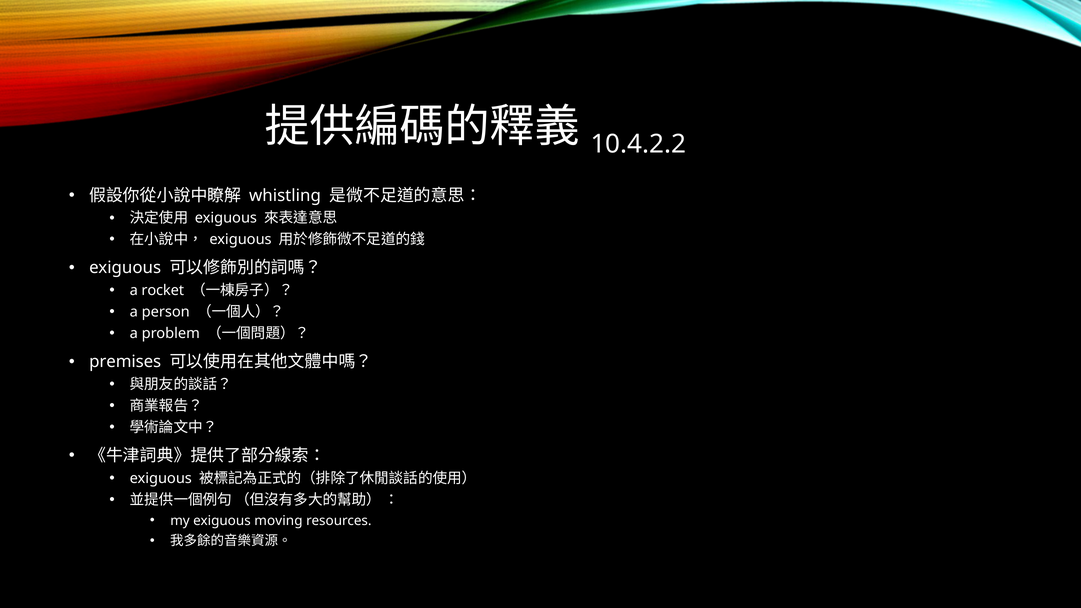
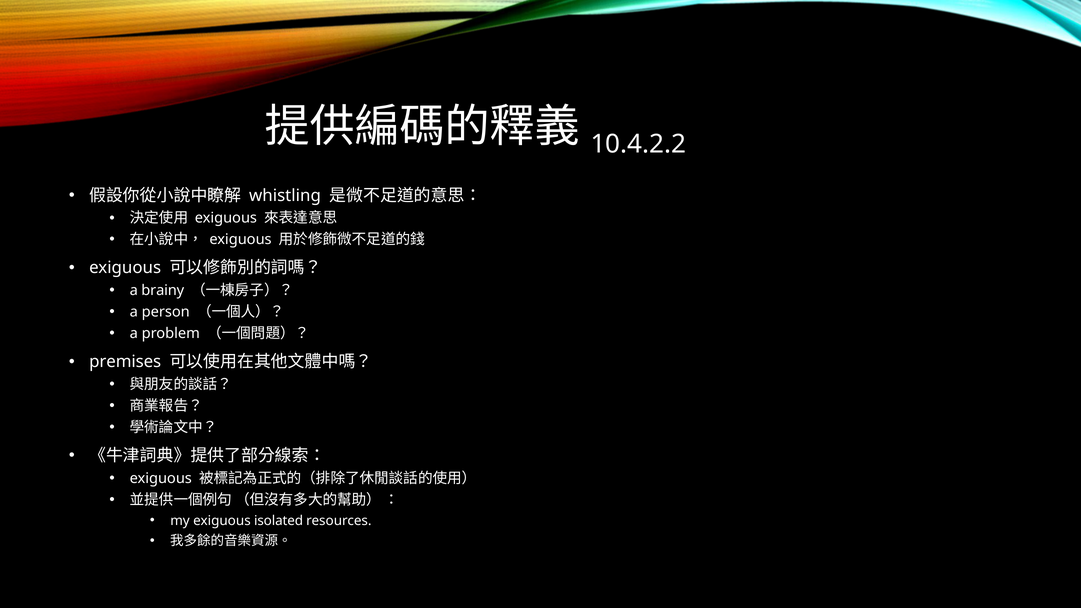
rocket: rocket -> brainy (163, 291)
moving: moving -> isolated (279, 521)
